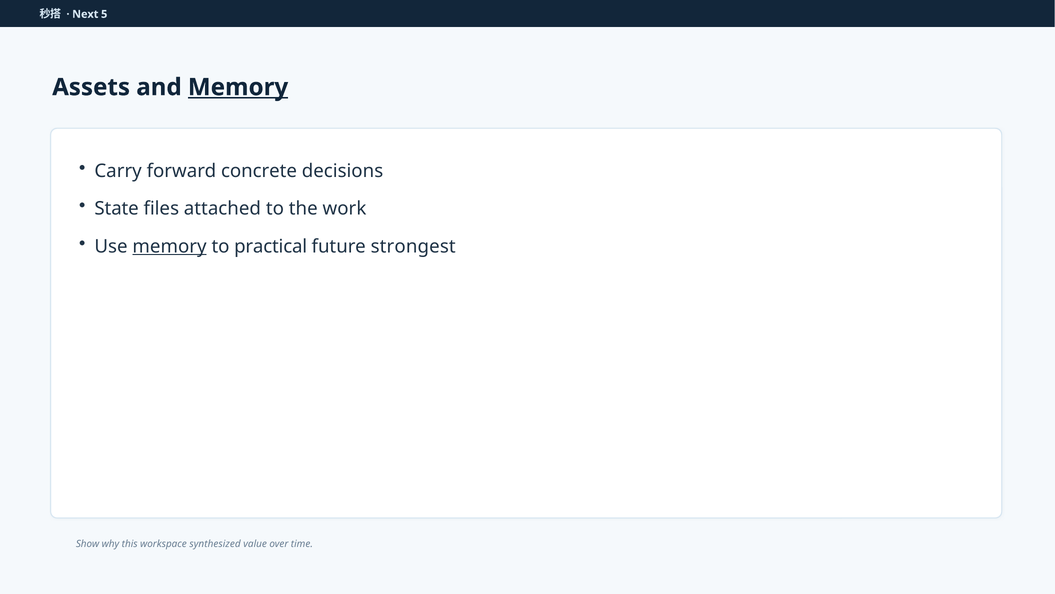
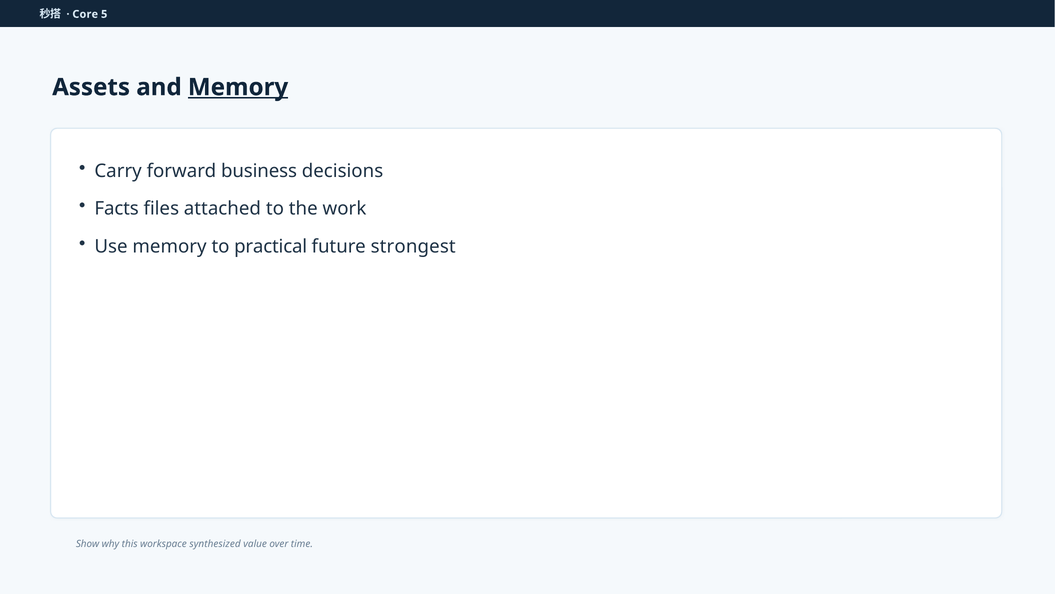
Next: Next -> Core (85, 14)
concrete: concrete -> business (259, 171)
State: State -> Facts (117, 209)
memory underline: present -> none (170, 246)
